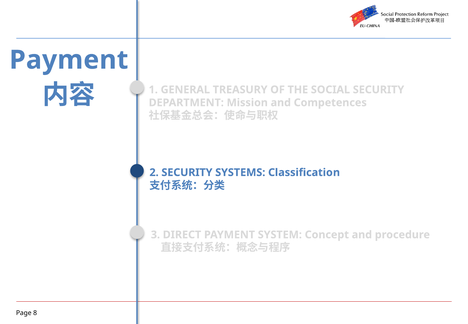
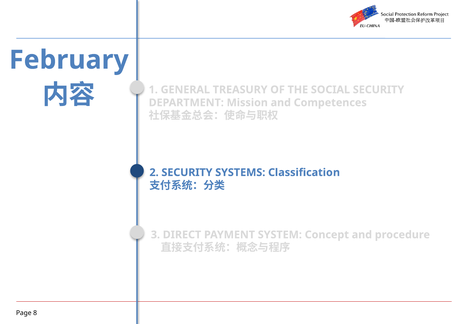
Payment: Payment -> February (69, 60)
